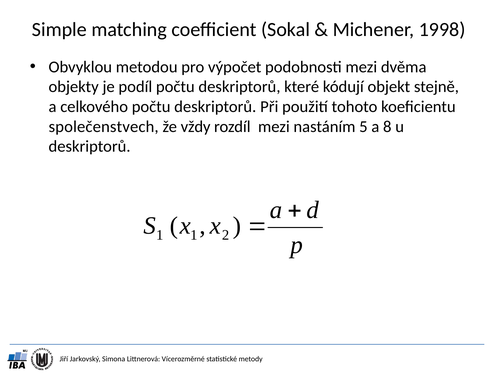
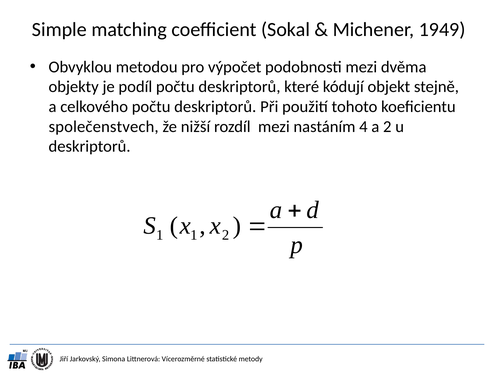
1998: 1998 -> 1949 (442, 30)
vždy: vždy -> nižší (196, 127)
5: 5 -> 4 (363, 127)
a 8: 8 -> 2 (387, 127)
